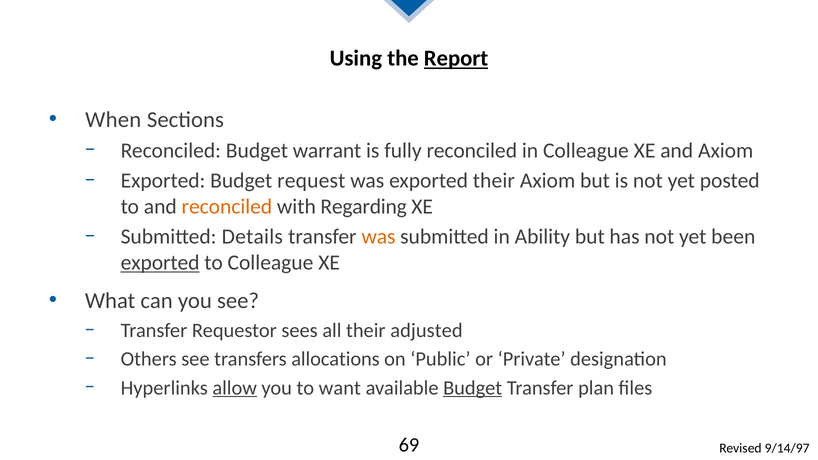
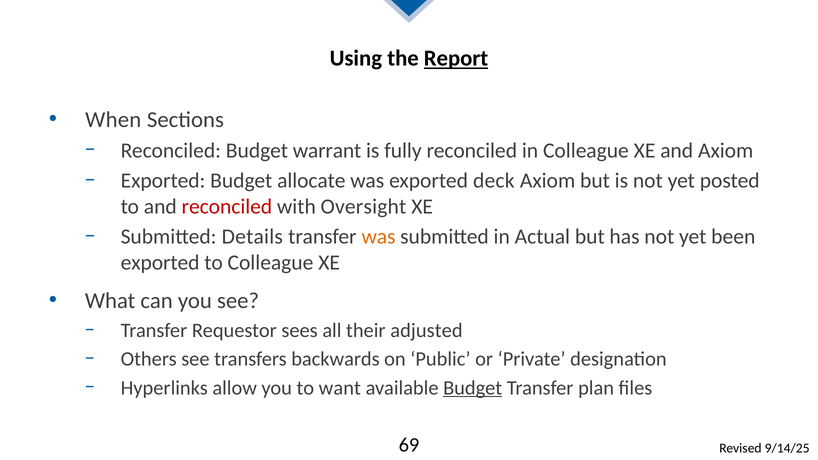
request: request -> allocate (311, 181)
exported their: their -> deck (494, 181)
reconciled colour: orange -> red (227, 207)
Regarding: Regarding -> Oversight (363, 207)
Ability: Ability -> Actual (542, 237)
exported underline: present -> none (160, 263)
allocations: allocations -> backwards (335, 359)
allow underline: present -> none (235, 388)
9/14/97: 9/14/97 -> 9/14/25 (787, 449)
